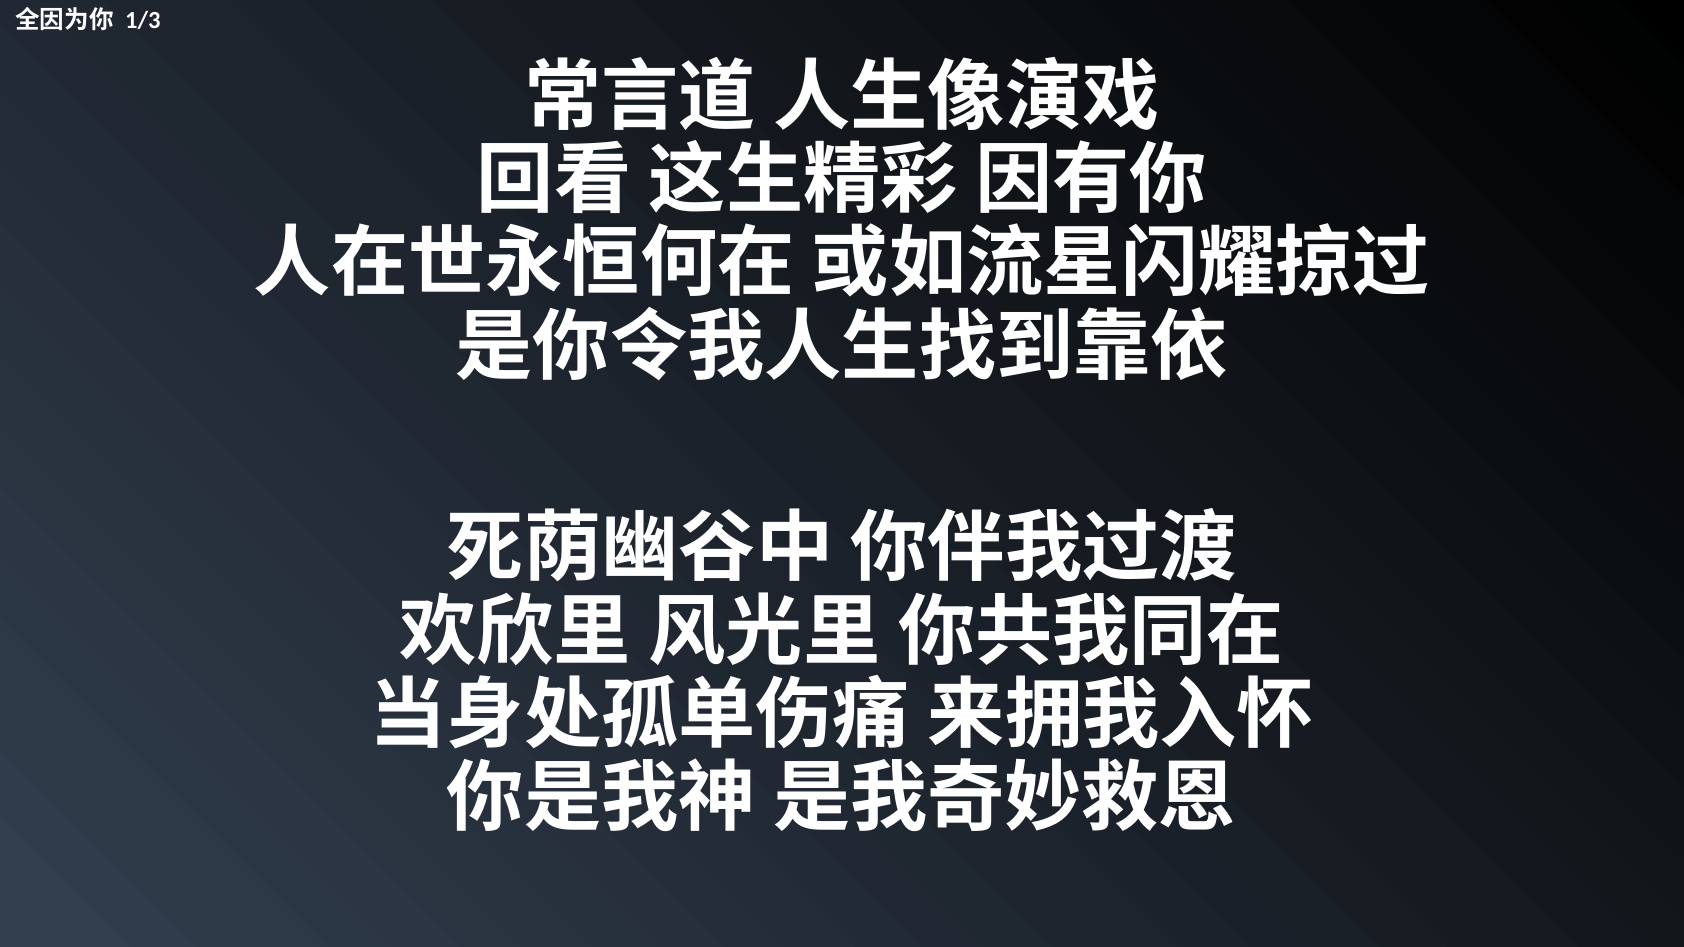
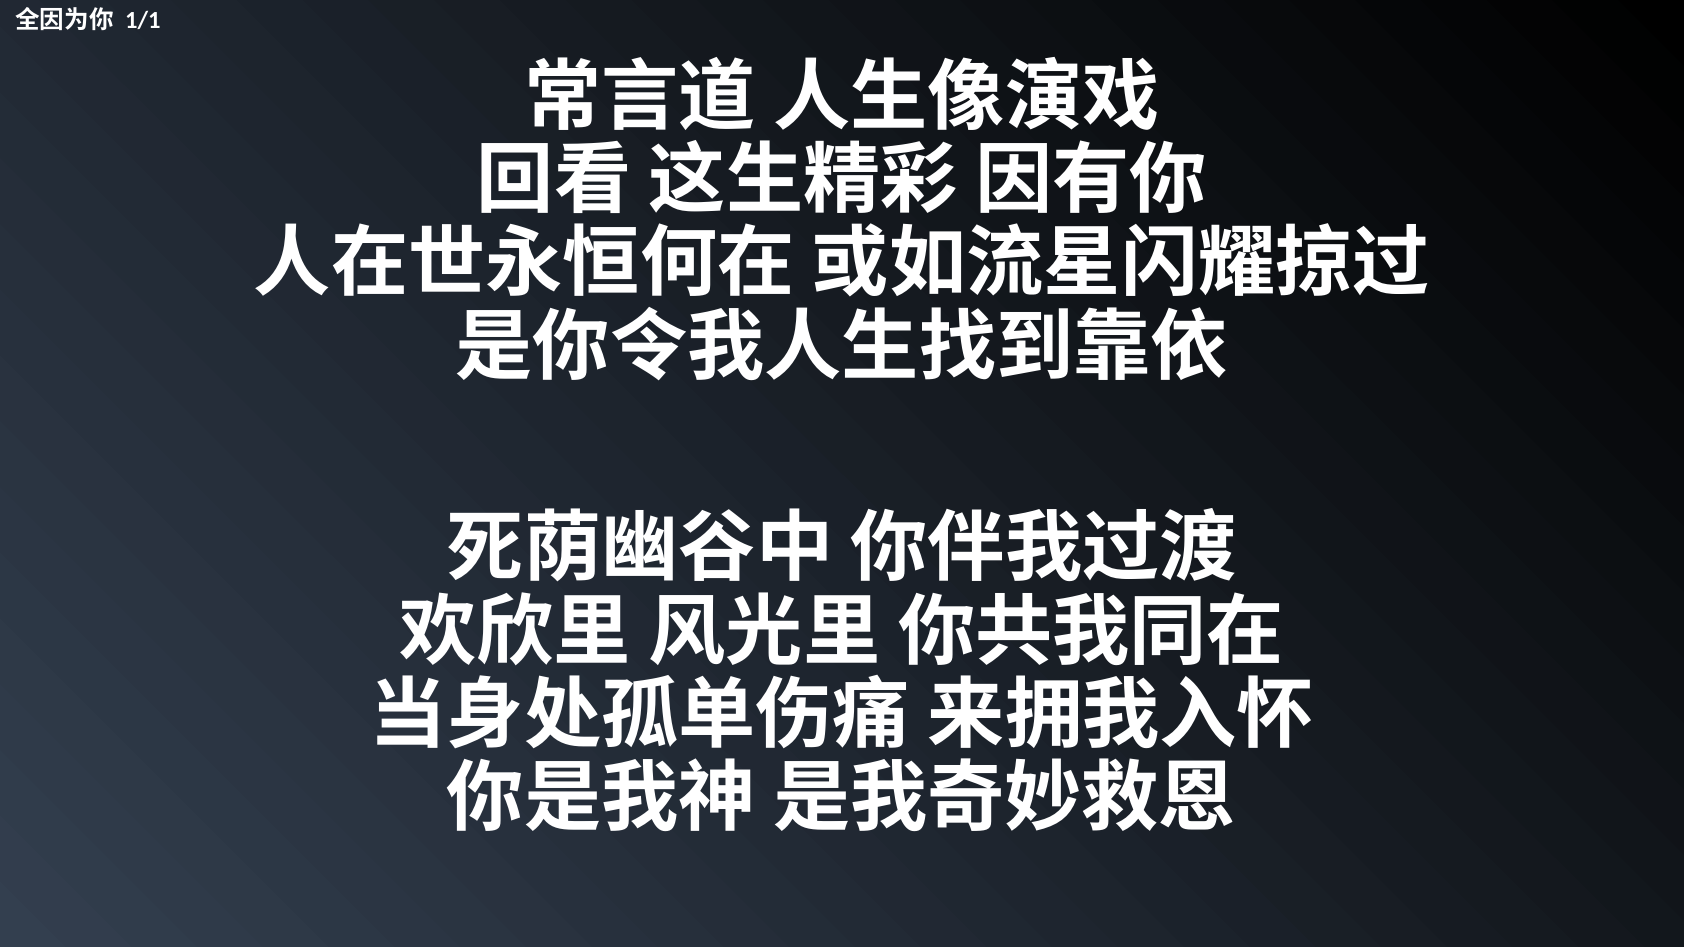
1/3: 1/3 -> 1/1 (143, 21)
